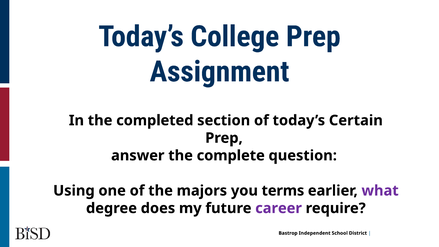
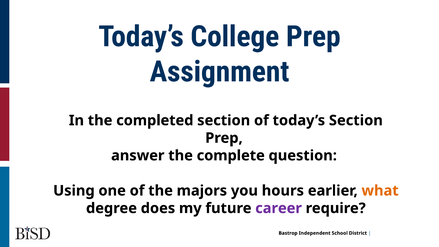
today’s Certain: Certain -> Section (356, 120)
terms: terms -> hours (283, 191)
what colour: purple -> orange (380, 191)
